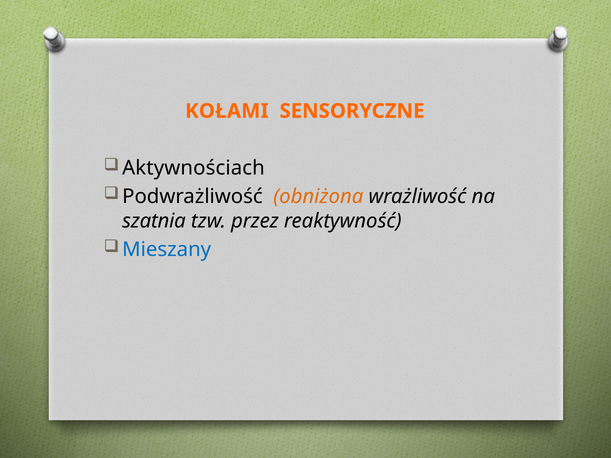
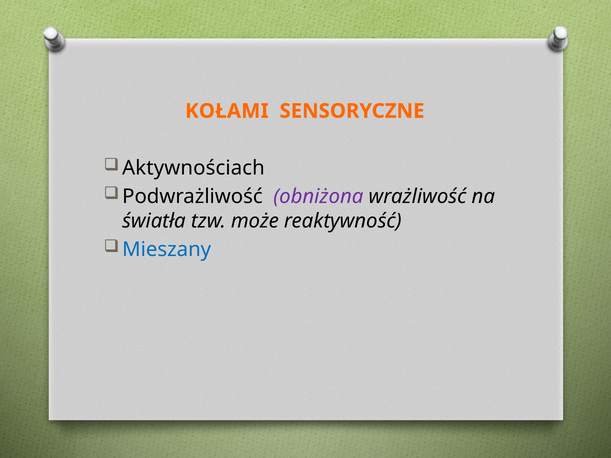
obniżona colour: orange -> purple (318, 197)
szatnia: szatnia -> światła (154, 221)
przez: przez -> może (255, 221)
